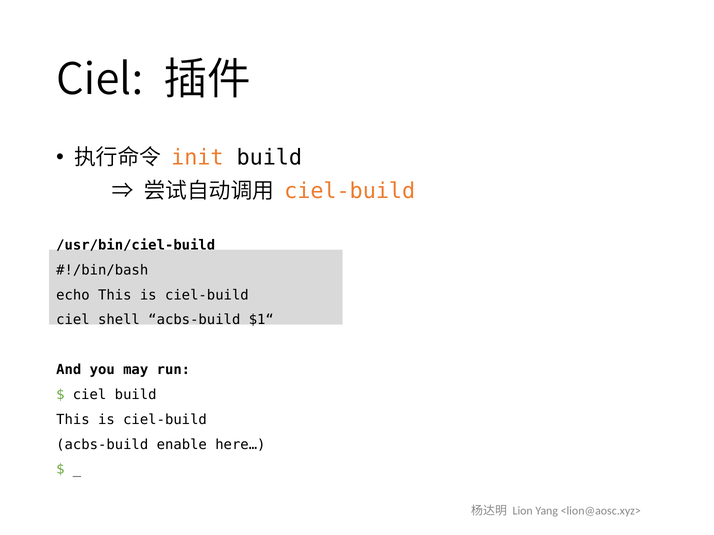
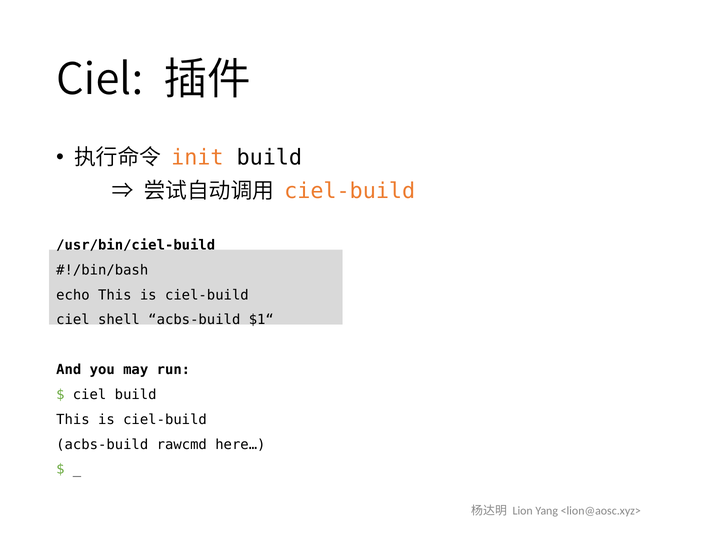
enable: enable -> rawcmd (182, 445)
